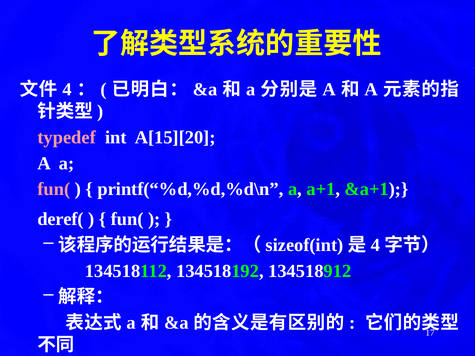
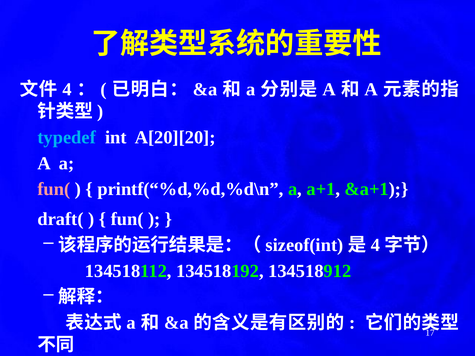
typedef colour: pink -> light blue (67, 138)
A[15][20: A[15][20 -> A[20][20 (175, 138)
deref(: deref( -> draft( (61, 219)
